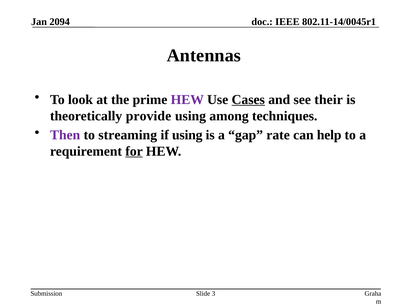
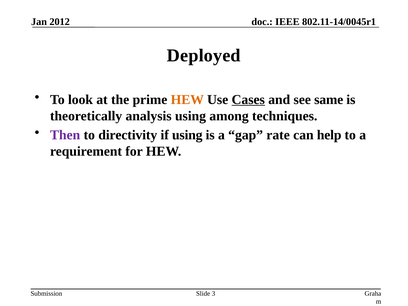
2094: 2094 -> 2012 (60, 22)
Antennas: Antennas -> Deployed (204, 56)
HEW colour: purple -> orange (187, 100)
their: their -> same (329, 100)
provide: provide -> analysis (149, 116)
streaming: streaming -> directivity (128, 135)
for underline: present -> none (134, 151)
